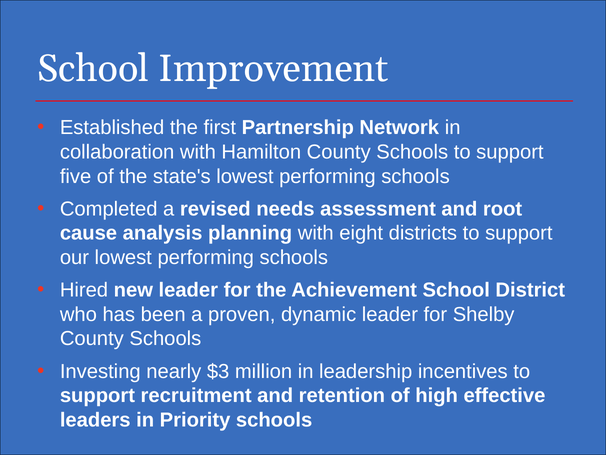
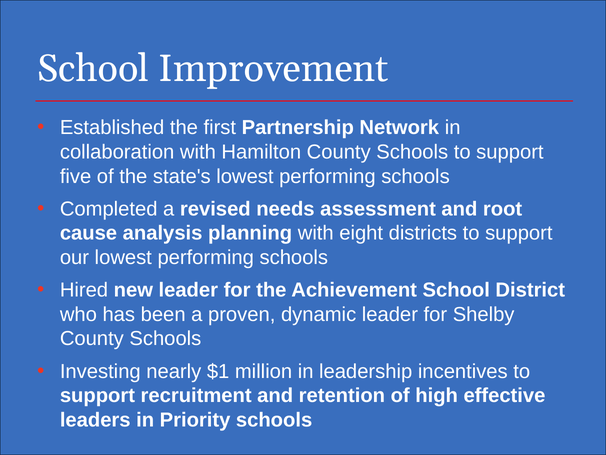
$3: $3 -> $1 (218, 371)
